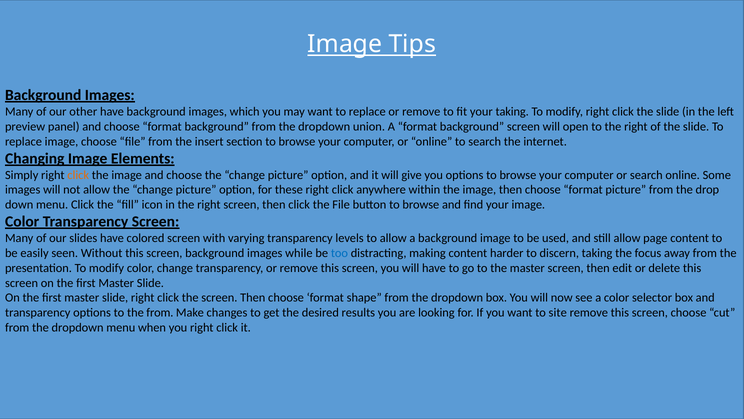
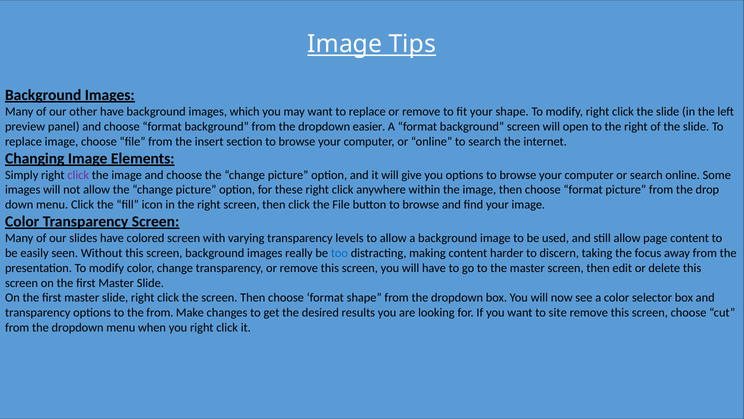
your taking: taking -> shape (512, 112)
union: union -> easier (369, 126)
click colour: orange -> purple (78, 175)
while: while -> really (299, 253)
